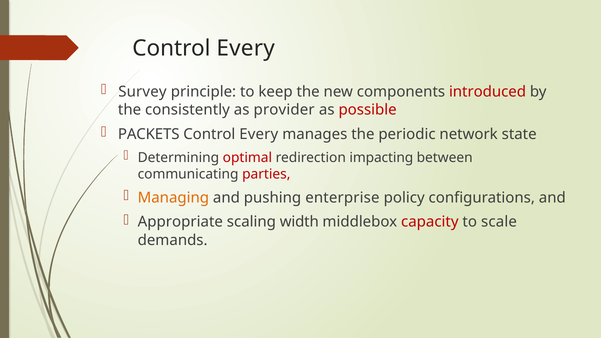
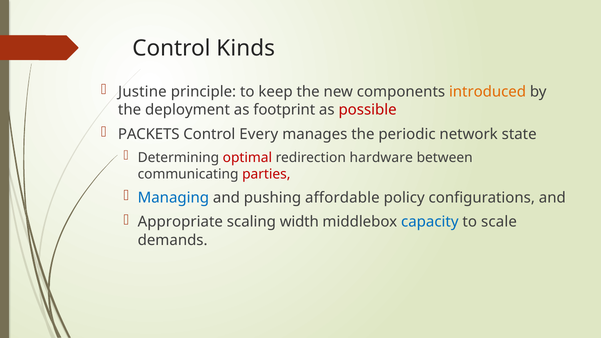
Every: Every -> Kinds (246, 48)
Survey: Survey -> Justine (142, 92)
introduced colour: red -> orange (488, 92)
consistently: consistently -> deployment (187, 110)
provider: provider -> footprint (284, 110)
impacting: impacting -> hardware (381, 158)
Managing colour: orange -> blue (173, 198)
enterprise: enterprise -> affordable (342, 198)
capacity colour: red -> blue (430, 222)
